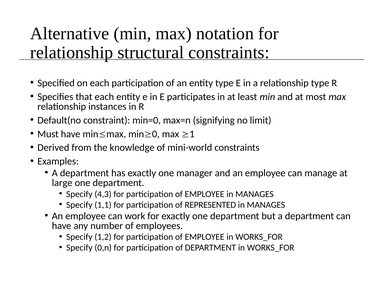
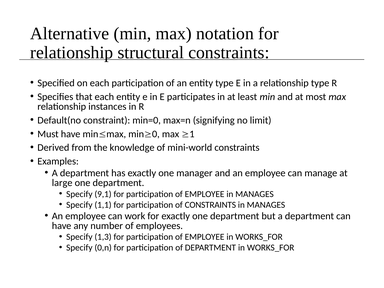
4,3: 4,3 -> 9,1 (103, 194)
of REPRESENTED: REPRESENTED -> CONSTRAINTS (210, 205)
1,2: 1,2 -> 1,3 (103, 237)
